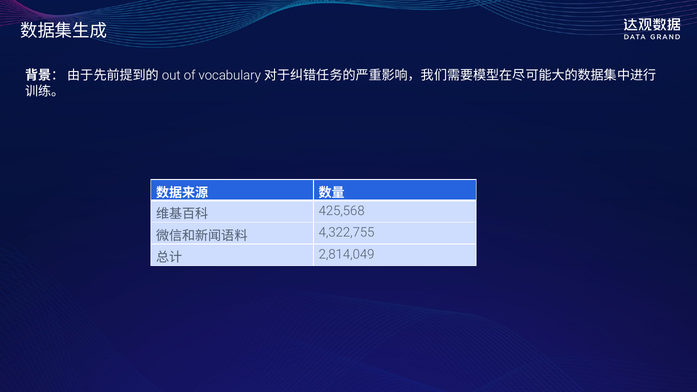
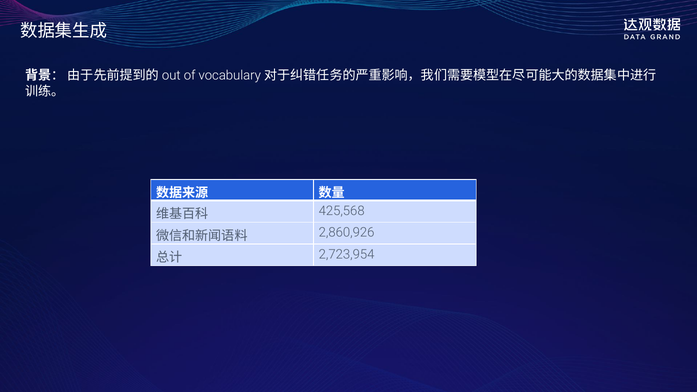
4,322,755: 4,322,755 -> 2,860,926 (347, 233)
2,814,049: 2,814,049 -> 2,723,954 (347, 254)
